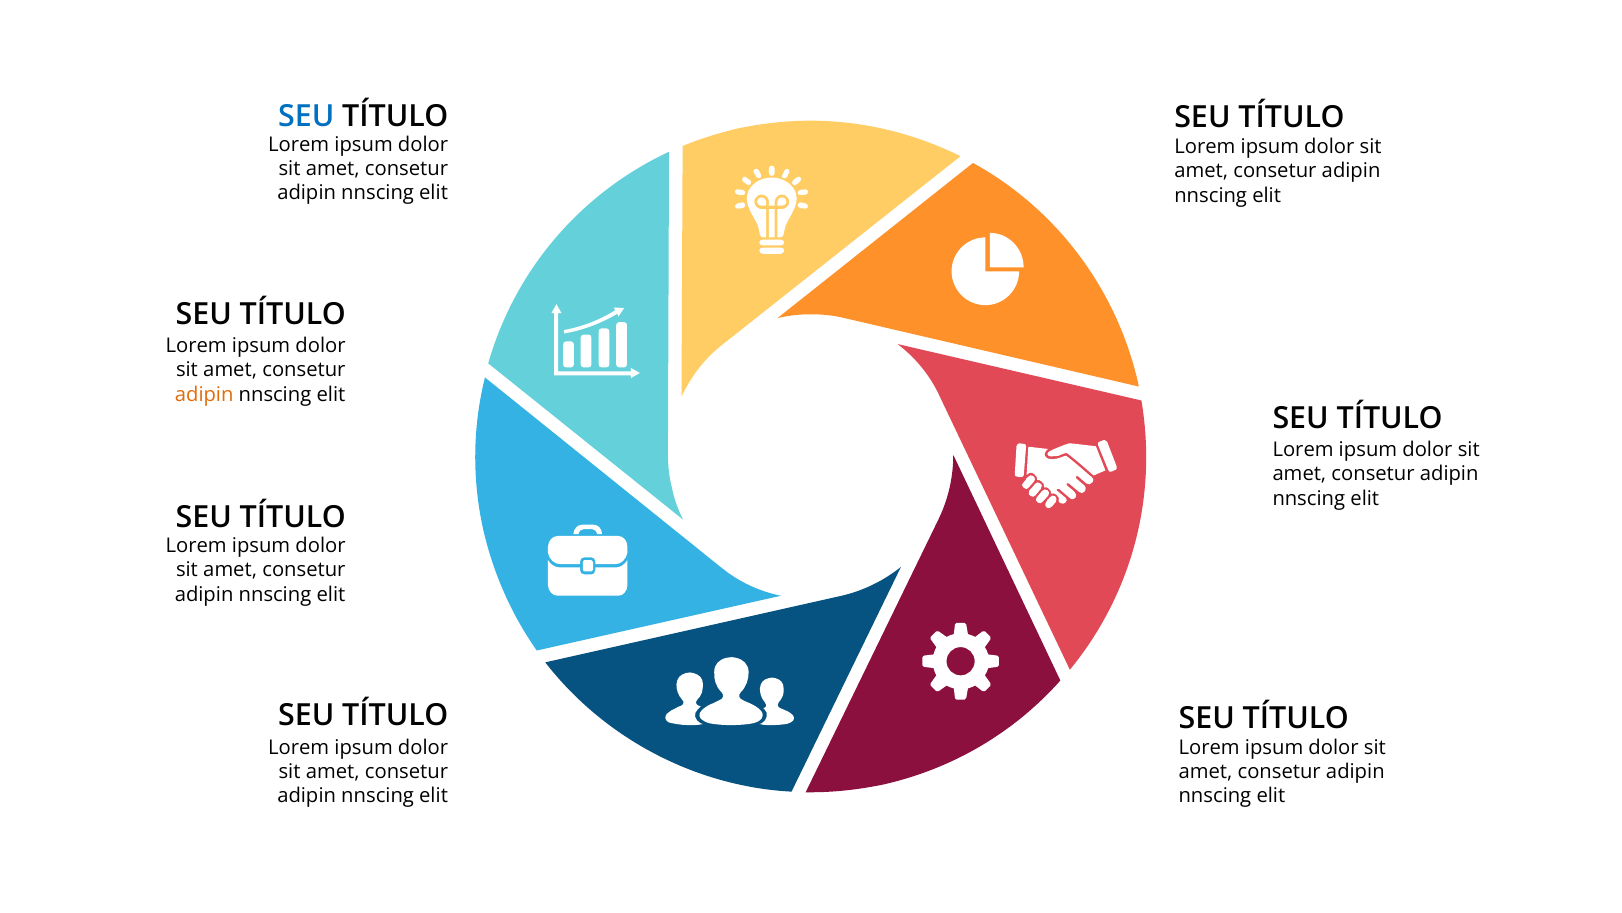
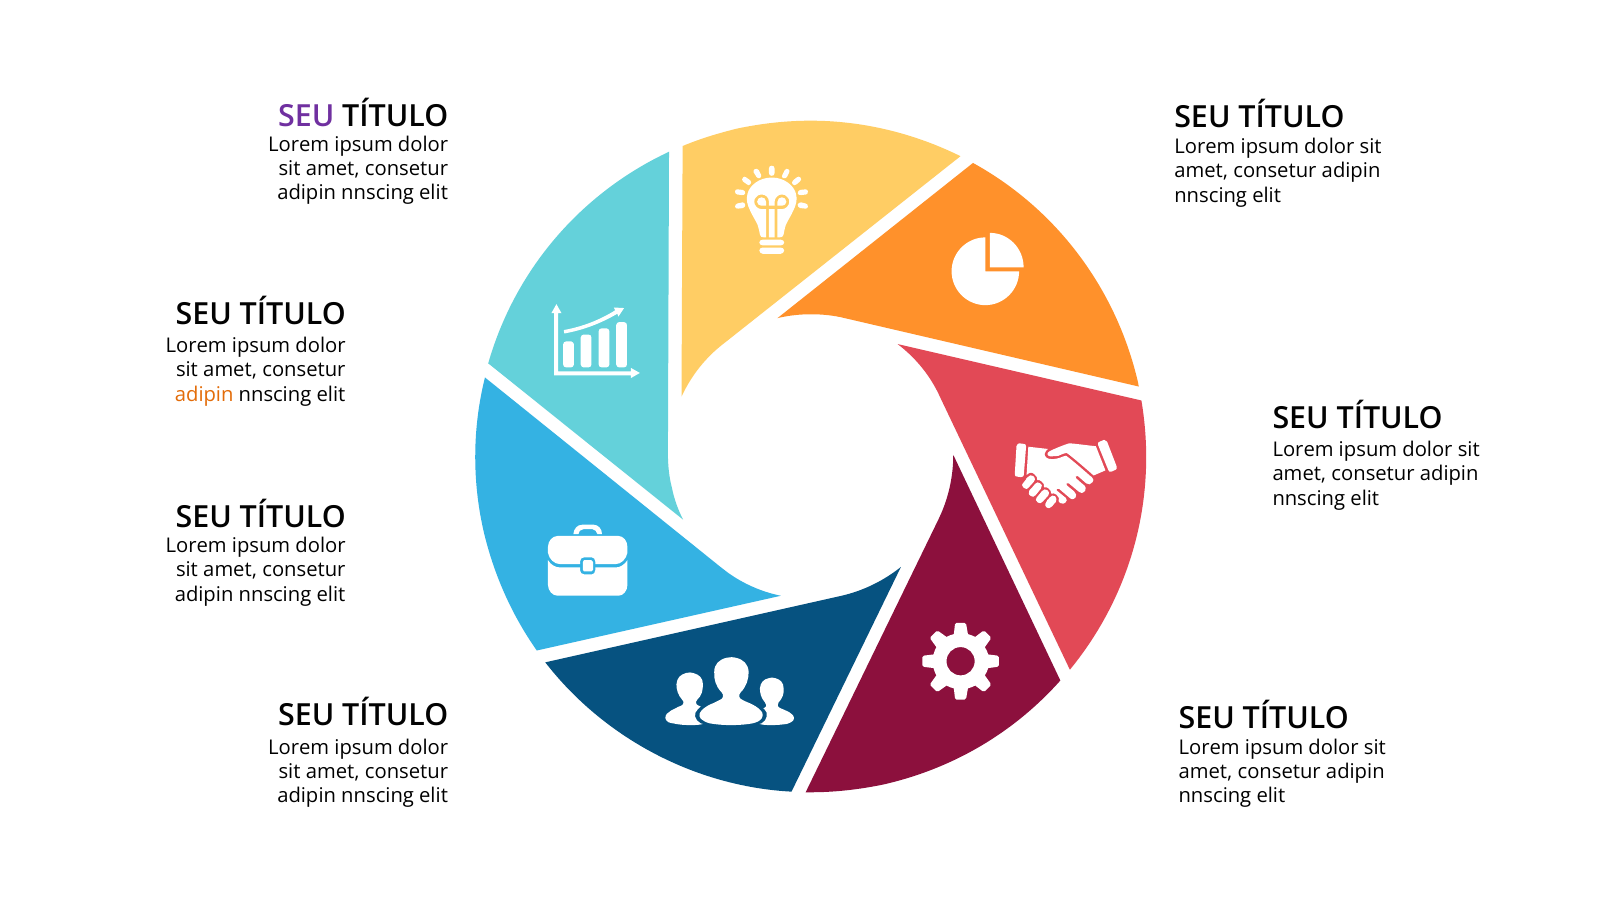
SEU colour: blue -> purple (306, 116)
